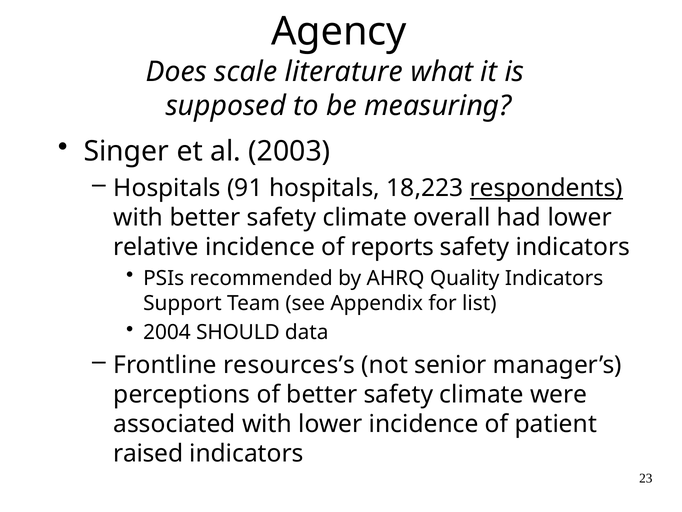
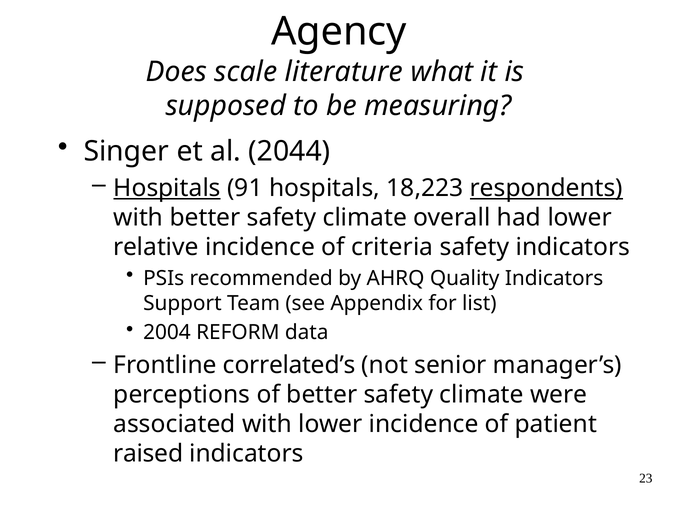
2003: 2003 -> 2044 (289, 151)
Hospitals underline: none -> present (167, 188)
reports: reports -> criteria (392, 247)
SHOULD: SHOULD -> REFORM (238, 332)
resources’s: resources’s -> correlated’s (289, 365)
